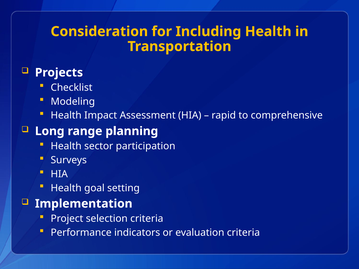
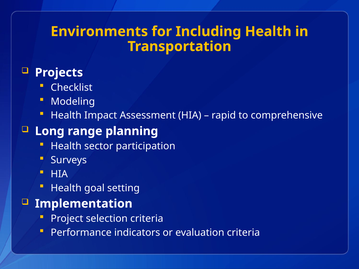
Consideration: Consideration -> Environments (99, 32)
